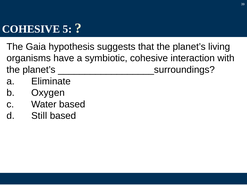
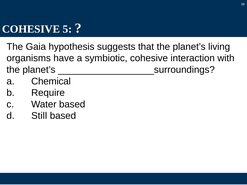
Eliminate: Eliminate -> Chemical (51, 81)
Oxygen: Oxygen -> Require (48, 93)
